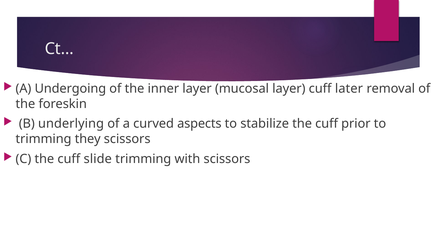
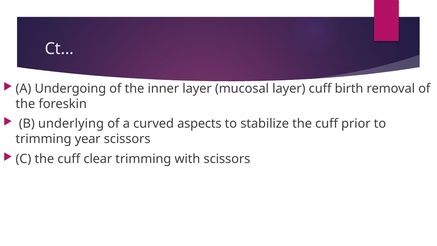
later: later -> birth (349, 89)
they: they -> year (88, 139)
slide: slide -> clear (98, 159)
